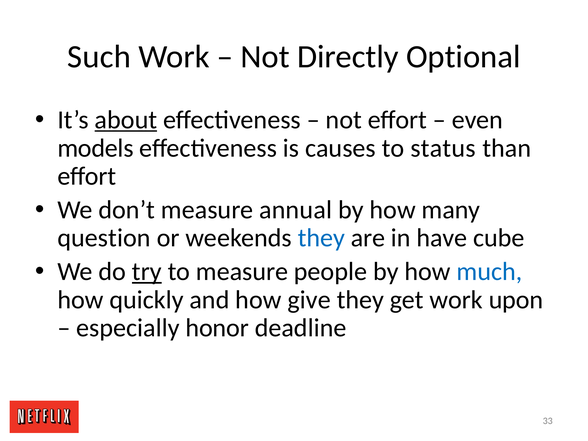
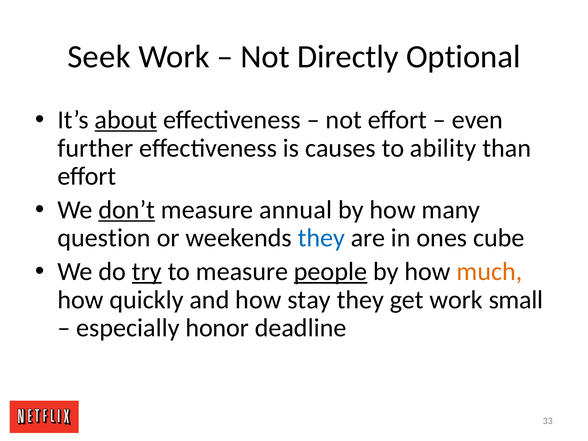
Such: Such -> Seek (99, 57)
models: models -> further (95, 148)
status: status -> ability (443, 148)
don’t underline: none -> present (127, 210)
have: have -> ones (442, 238)
people underline: none -> present (331, 271)
much colour: blue -> orange (489, 271)
give: give -> stay (309, 300)
upon: upon -> small (516, 300)
